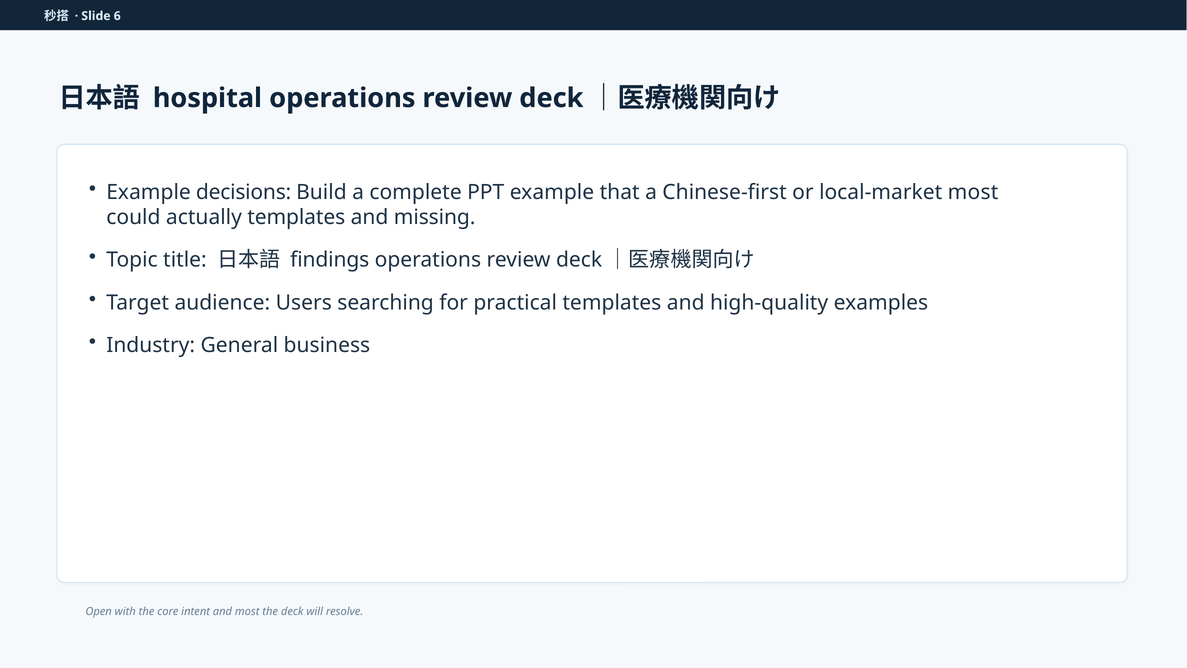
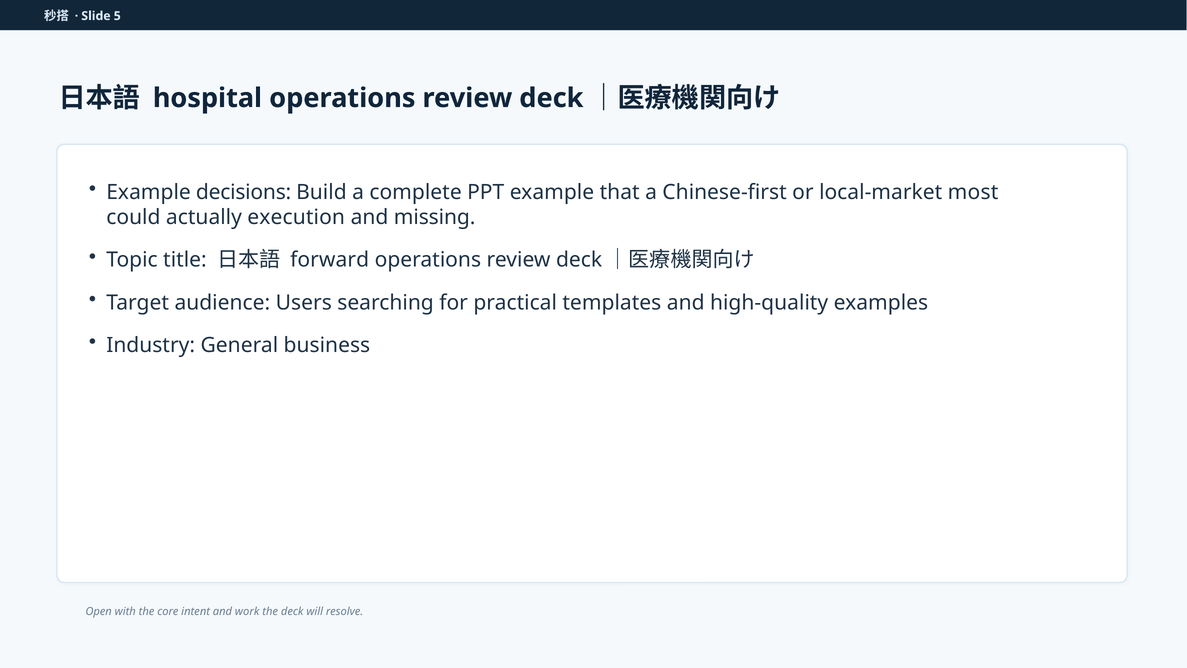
6: 6 -> 5 (117, 16)
actually templates: templates -> execution (296, 217)
findings: findings -> forward (330, 260)
and most: most -> work (247, 611)
